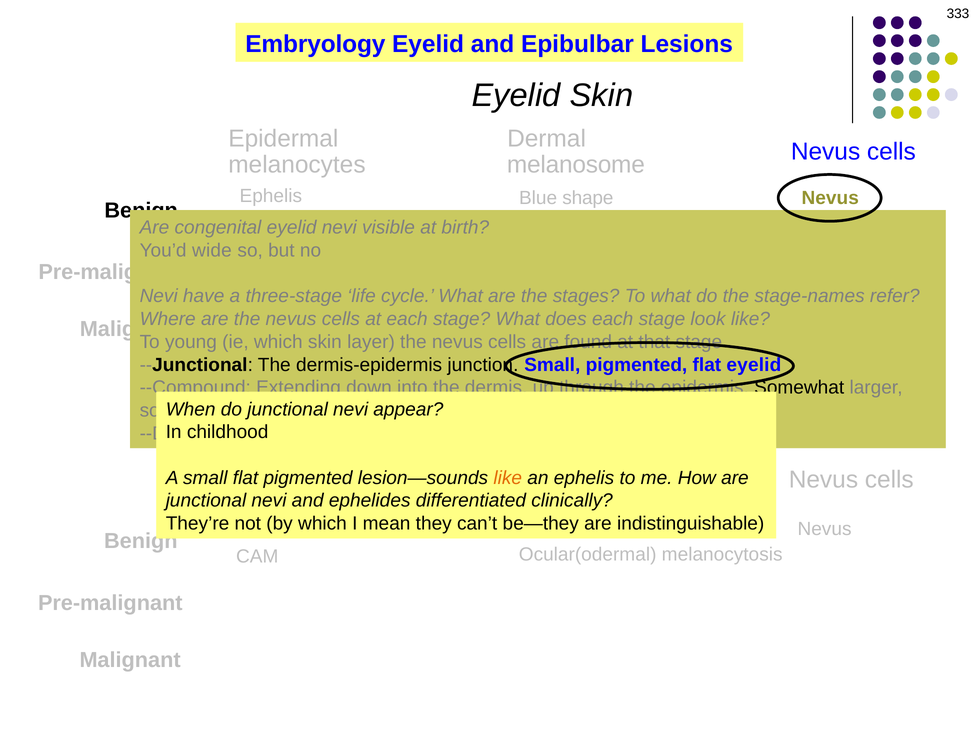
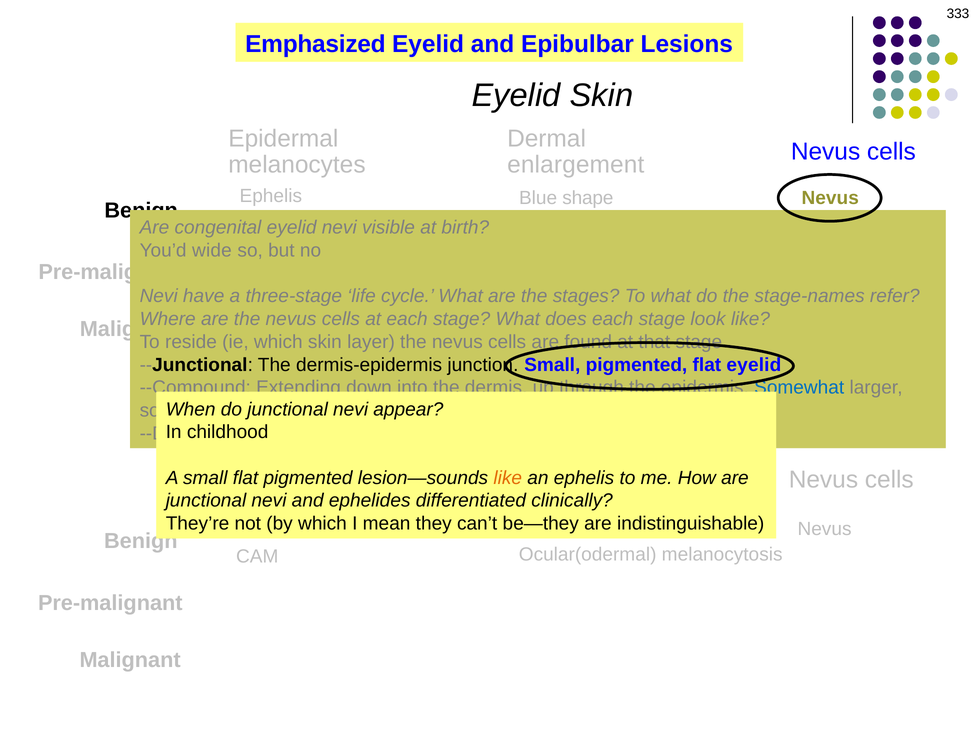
Embryology: Embryology -> Emphasized (315, 44)
melanosome: melanosome -> enlargement (576, 165)
young: young -> reside (191, 342)
Somewhat colour: black -> blue (799, 388)
